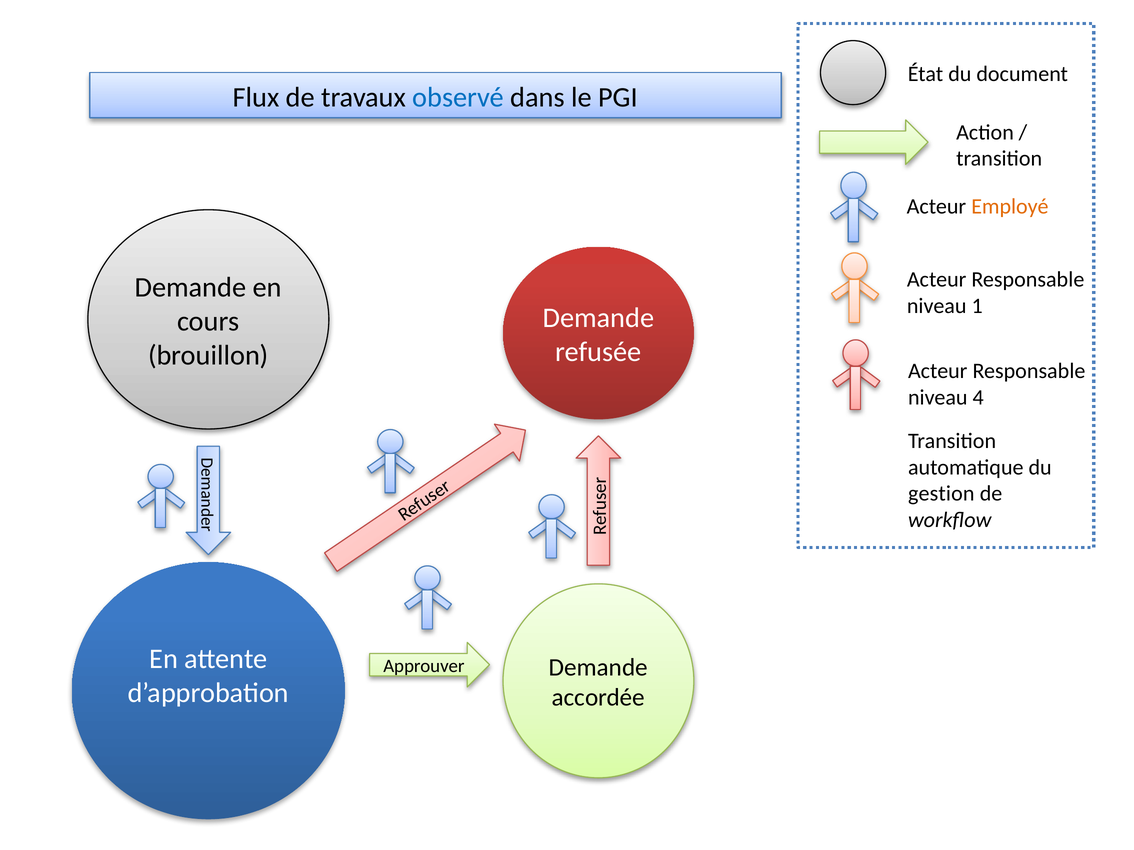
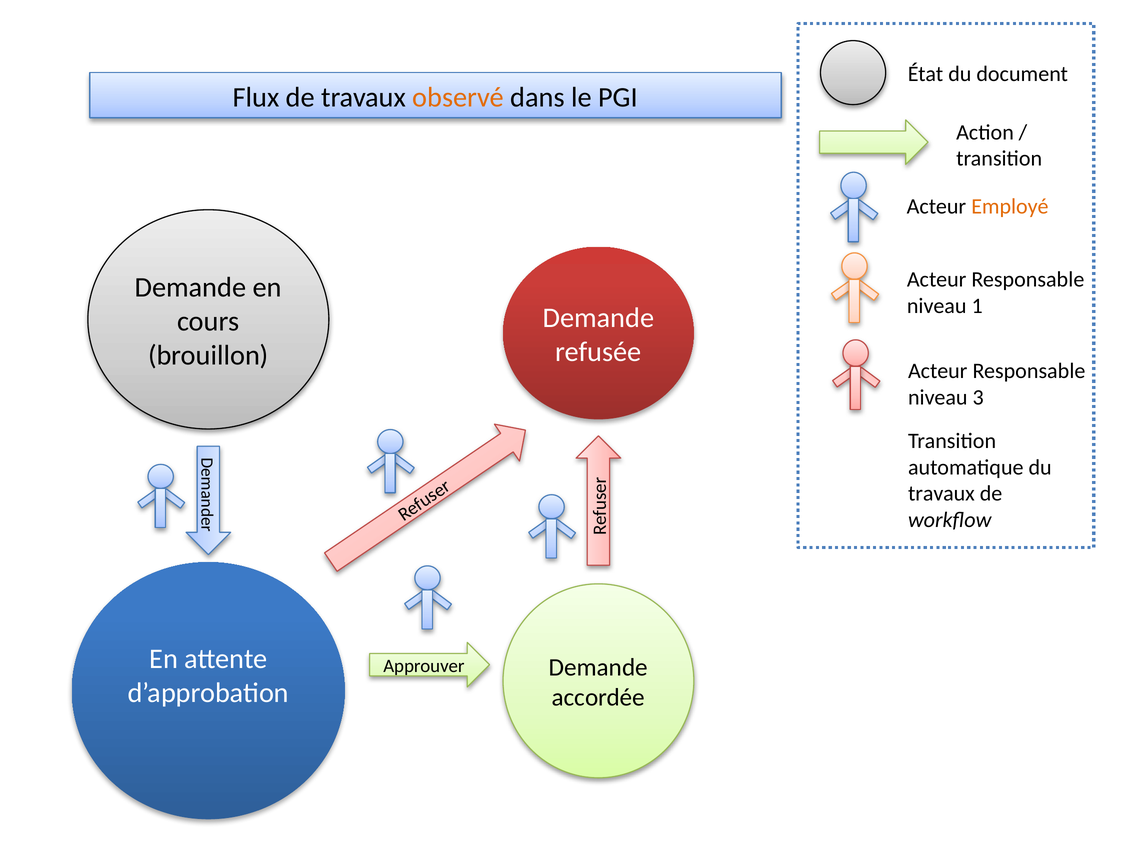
observé colour: blue -> orange (458, 97)
4: 4 -> 3 (978, 398)
gestion: gestion -> travaux (941, 494)
